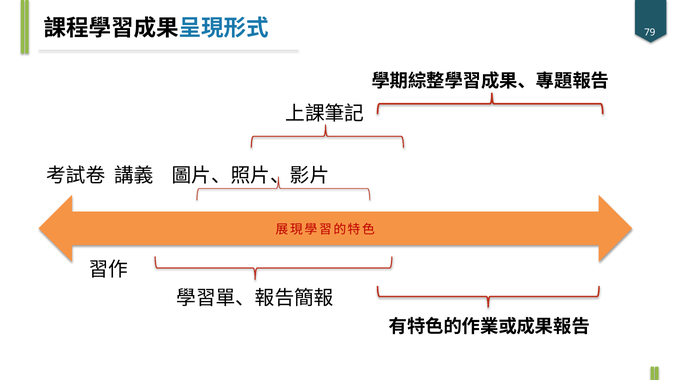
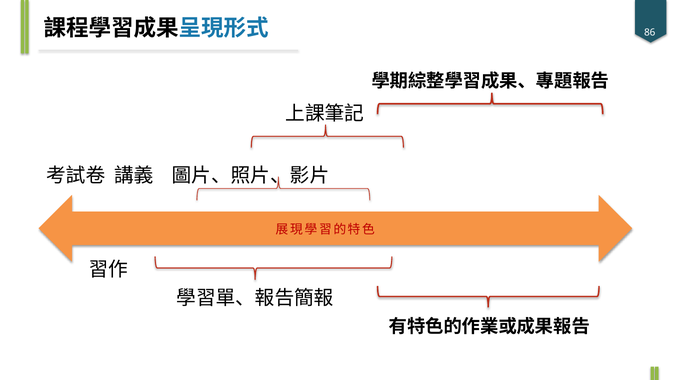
79: 79 -> 86 (650, 32)
